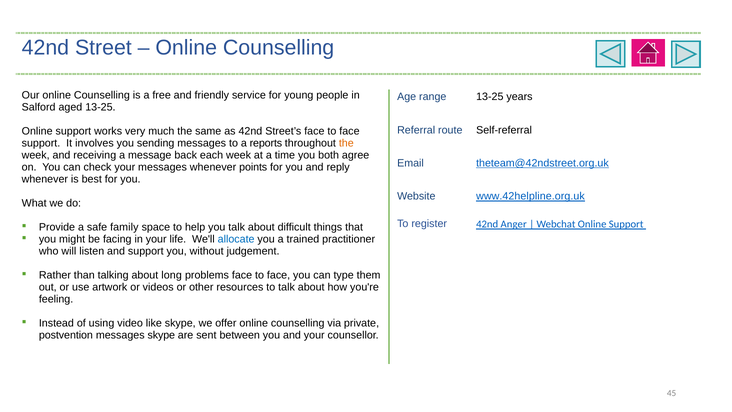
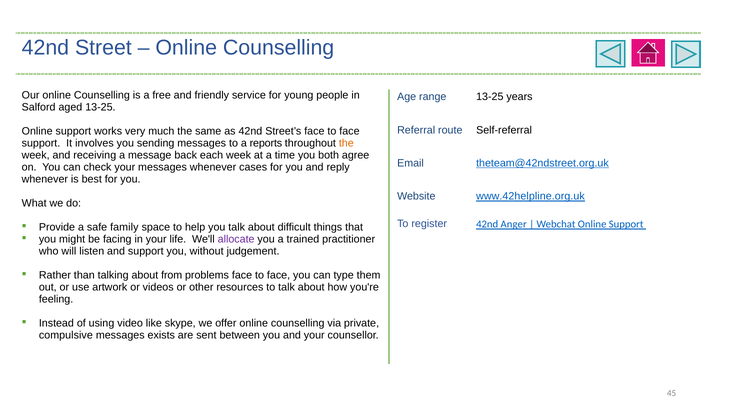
points: points -> cases (253, 167)
allocate colour: blue -> purple (236, 239)
long: long -> from (172, 275)
postvention: postvention -> compulsive (66, 335)
messages skype: skype -> exists (161, 335)
